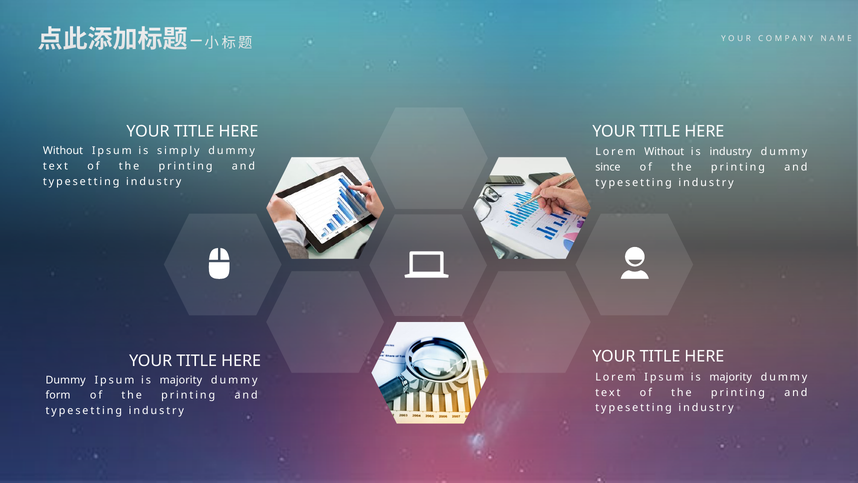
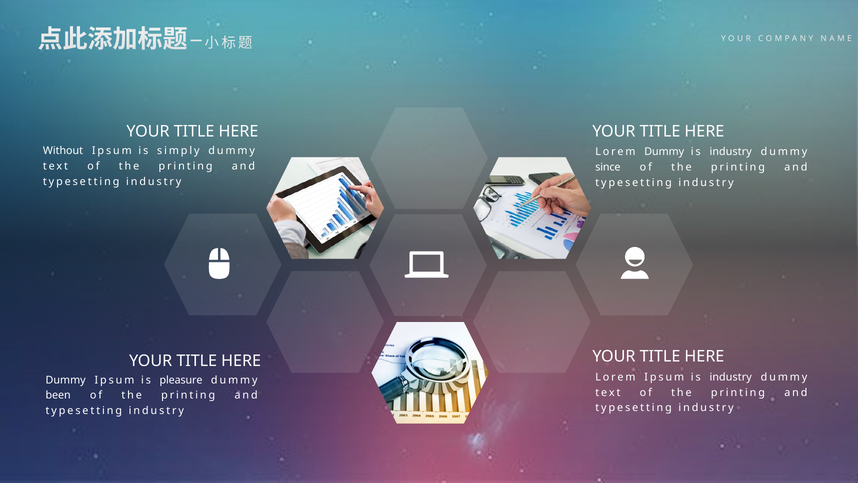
Lorem Without: Without -> Dummy (664, 152)
Lorem Ipsum is majority: majority -> industry (731, 377)
majority: majority -> pleasure (181, 380)
form: form -> been (58, 395)
